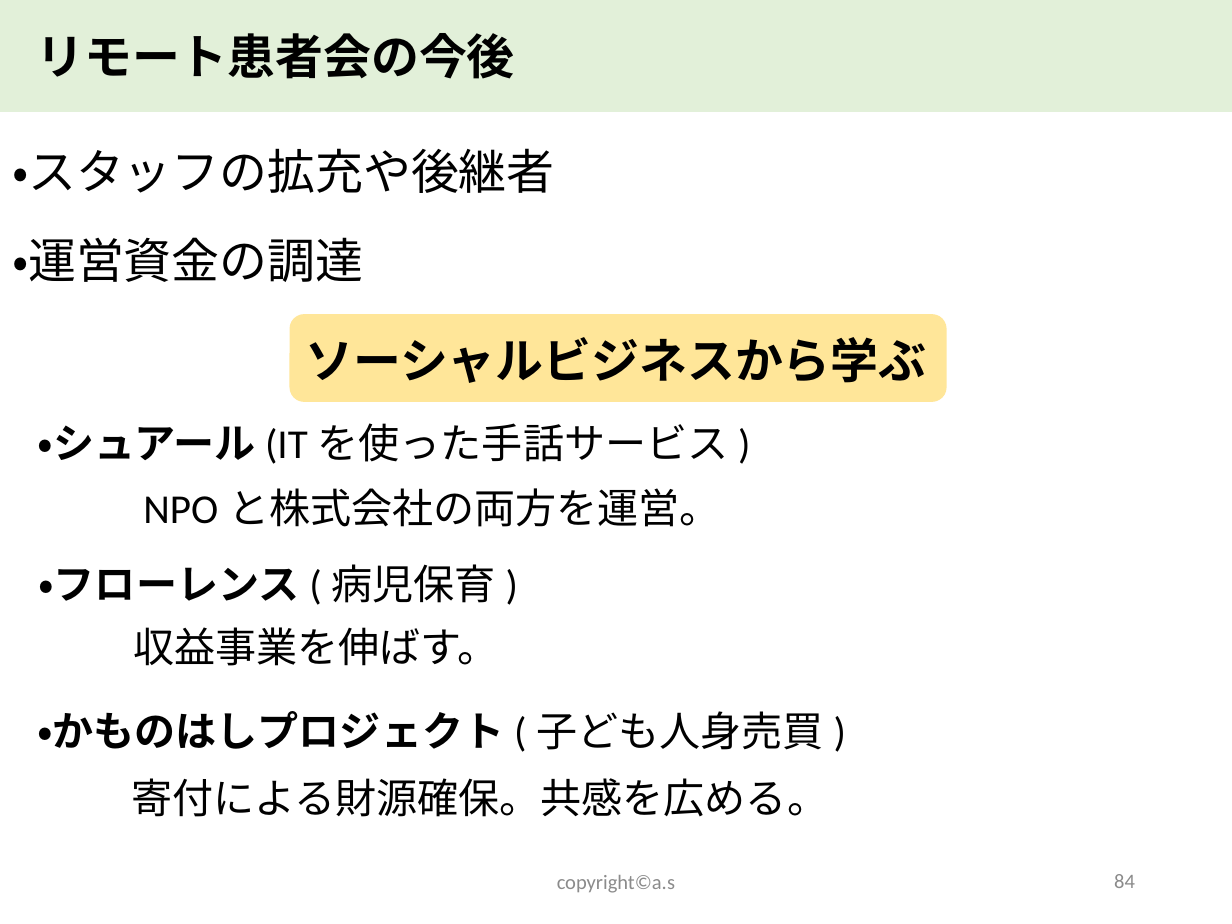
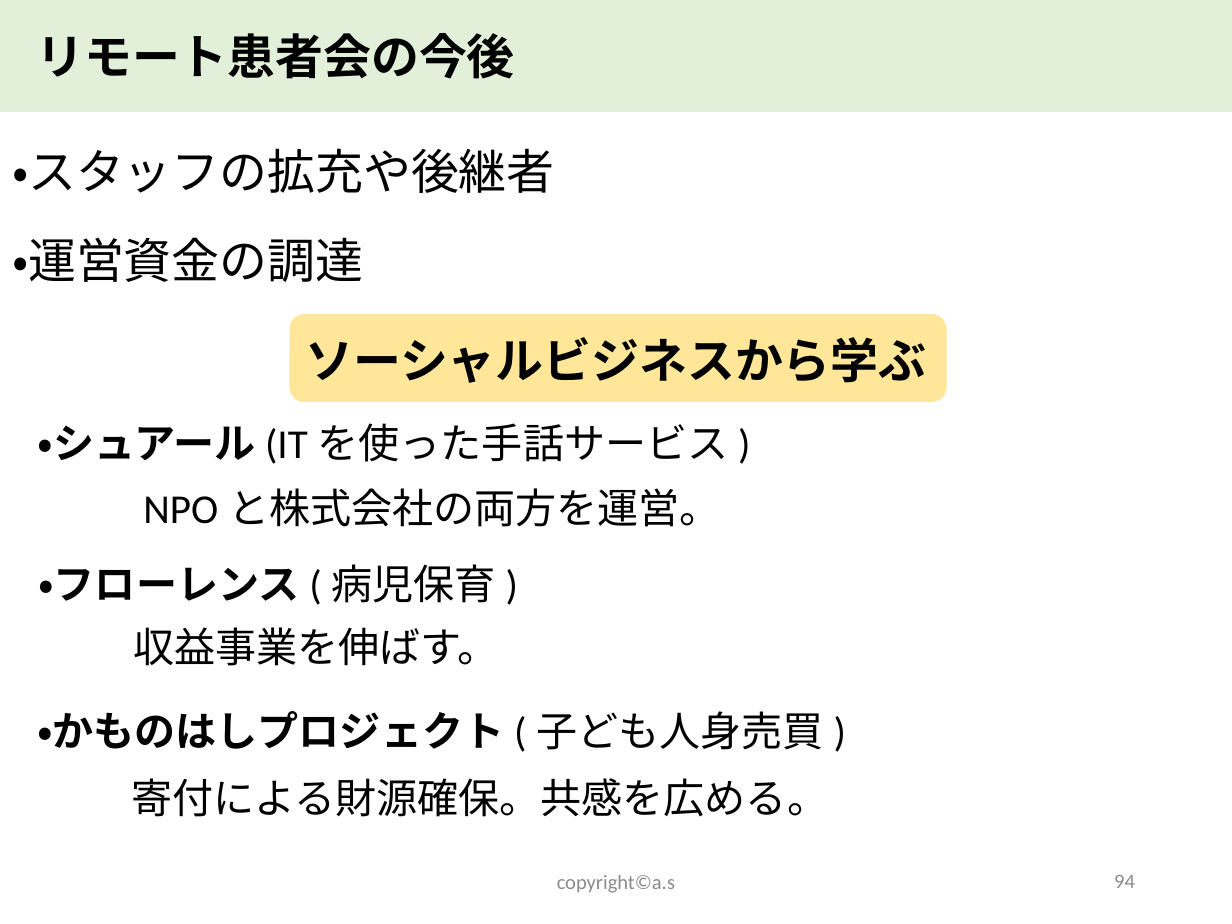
84: 84 -> 94 (1125, 882)
